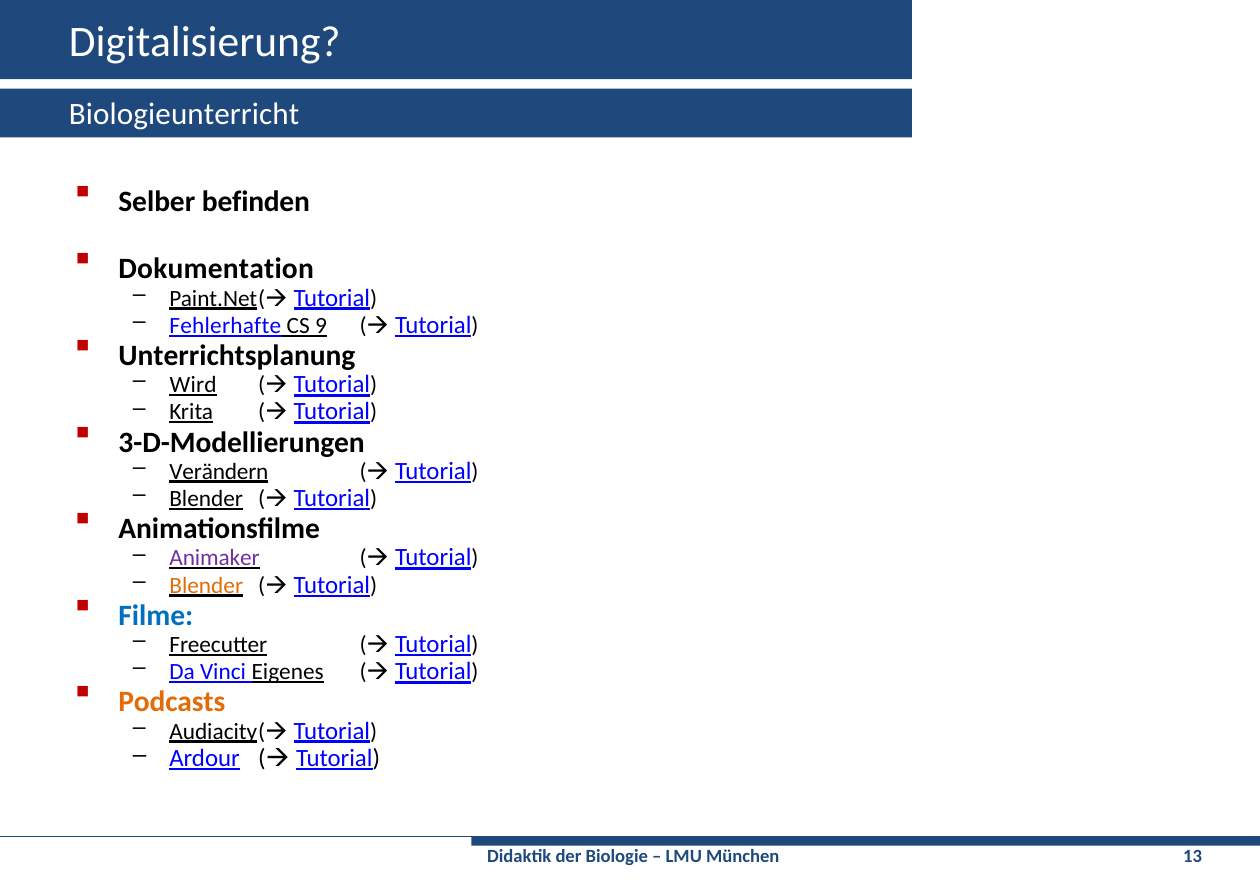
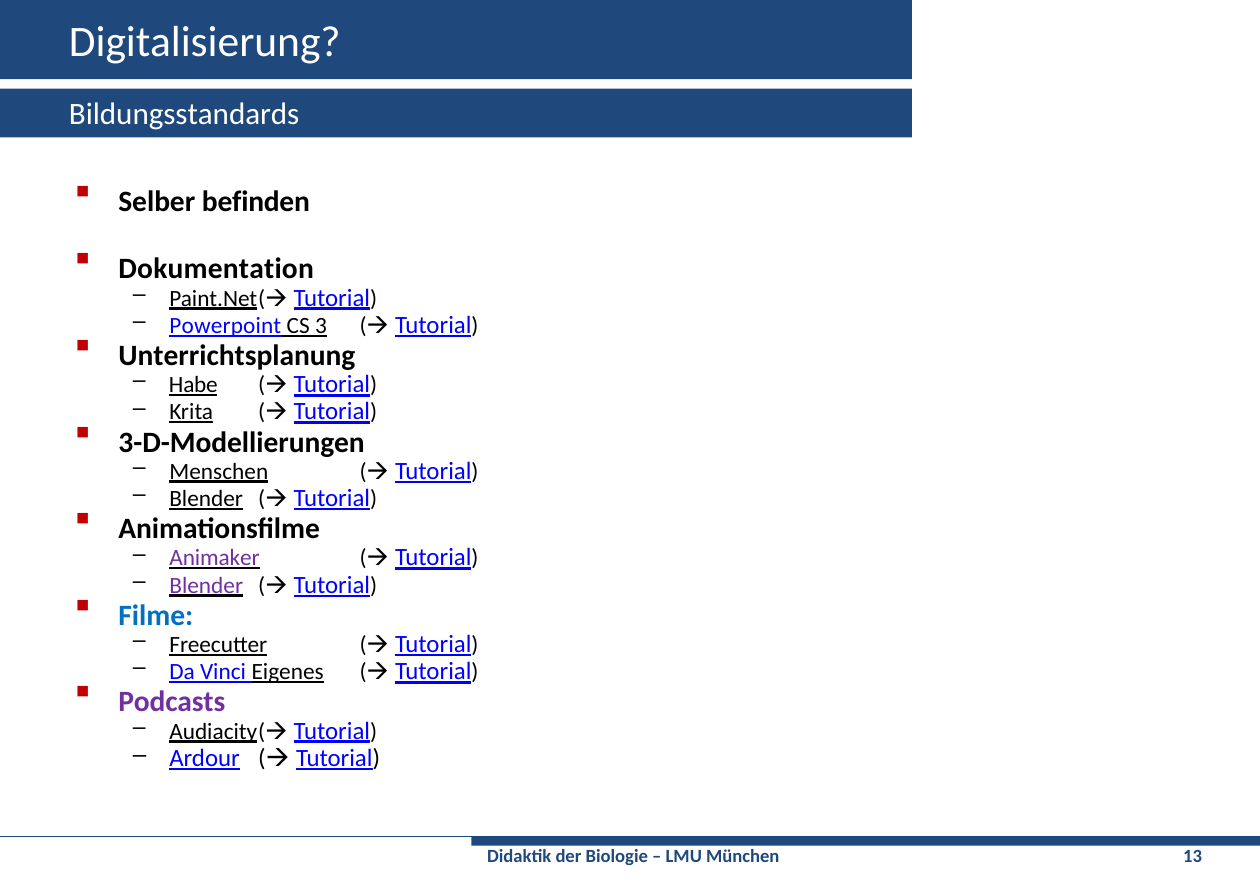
Biologieunterricht: Biologieunterricht -> Bildungsstandards (184, 114)
Fehlerhafte: Fehlerhafte -> Powerpoint (225, 326)
9: 9 -> 3 (321, 326)
Wird: Wird -> Habe (193, 385)
Verändern: Verändern -> Menschen (219, 472)
Blender colour: orange -> purple (206, 586)
Podcasts colour: orange -> purple (172, 702)
